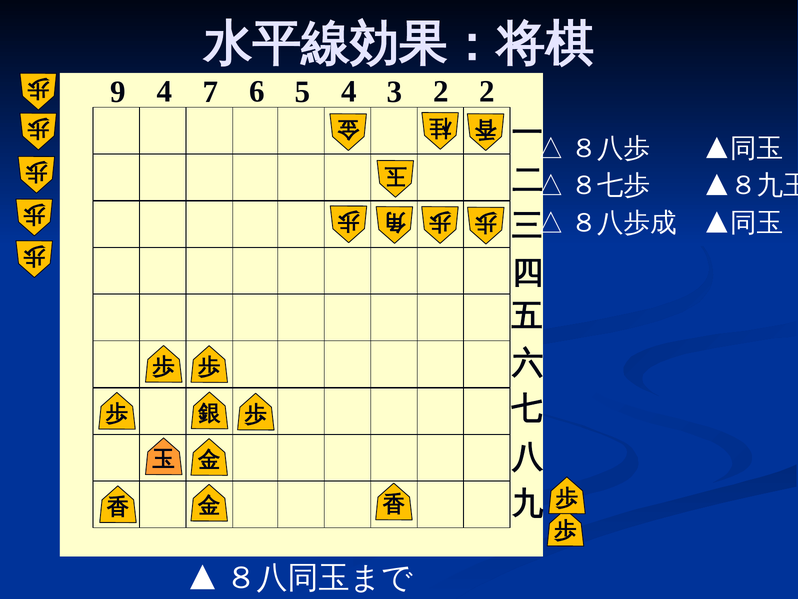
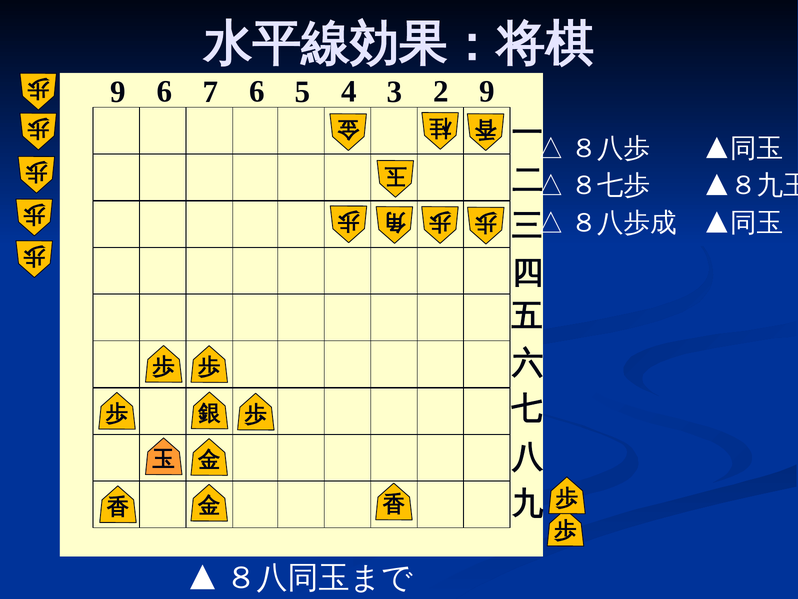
9 4: 4 -> 6 (165, 91)
2 2: 2 -> 9 (487, 91)
